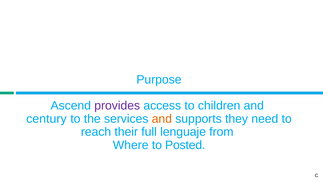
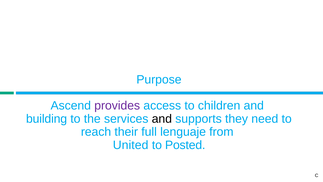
century: century -> building (47, 119)
and colour: orange -> black (162, 119)
Where: Where -> United (131, 145)
